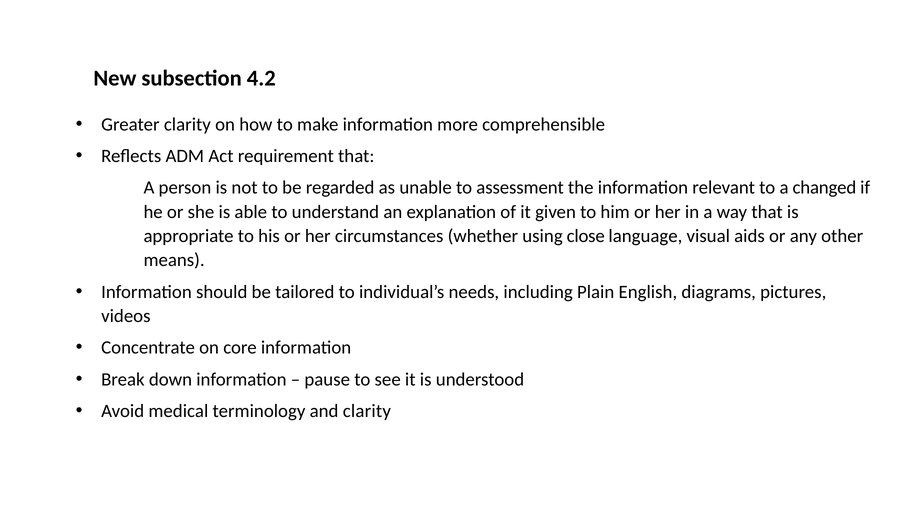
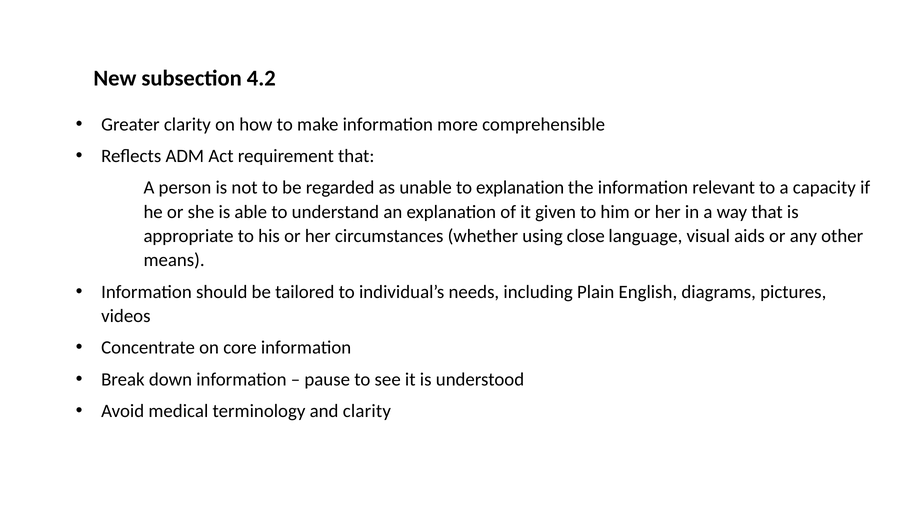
to assessment: assessment -> explanation (520, 188)
changed: changed -> capacity (824, 188)
